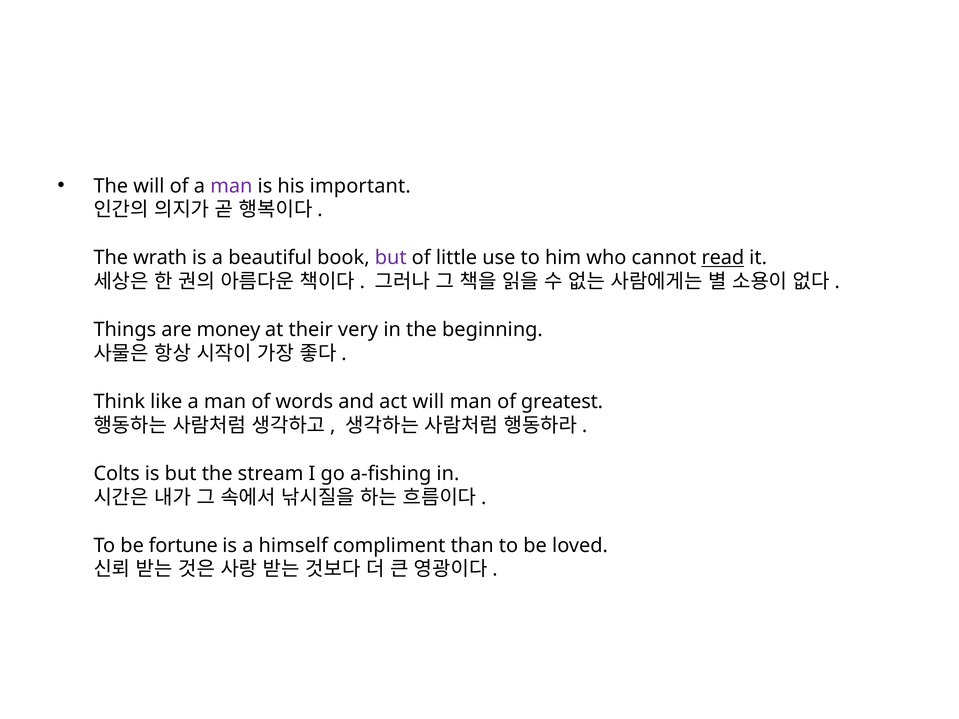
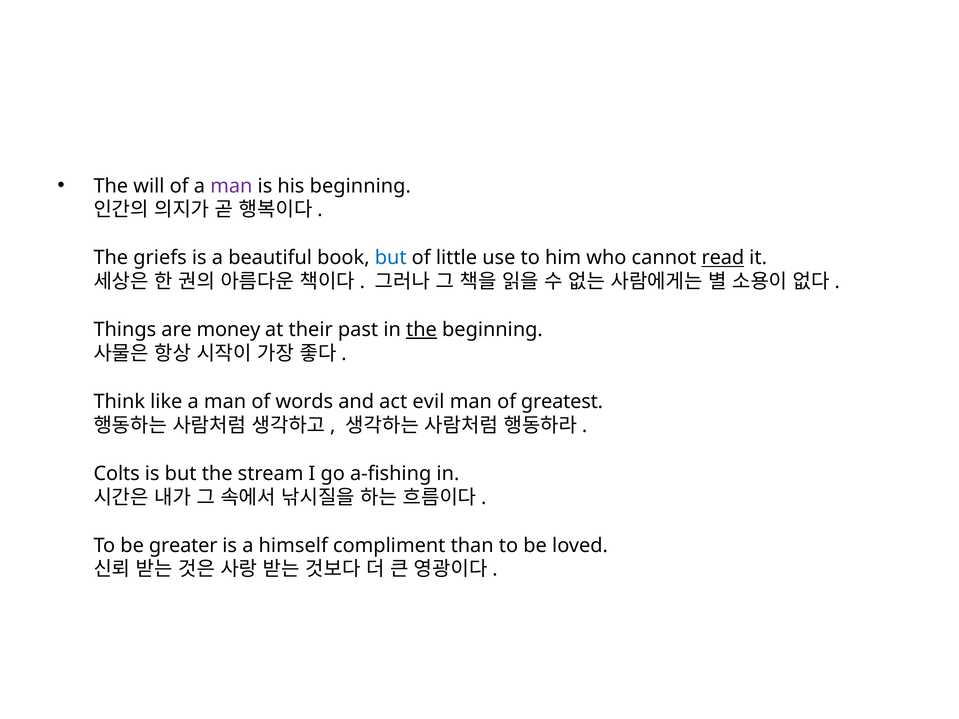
his important: important -> beginning (360, 186)
wrath: wrath -> griefs (160, 258)
but colour: purple -> blue (391, 258)
very: very -> past (358, 330)
the underline: none -> present (421, 330)
act will: will -> evil (428, 402)
fortune: fortune -> greater (183, 546)
